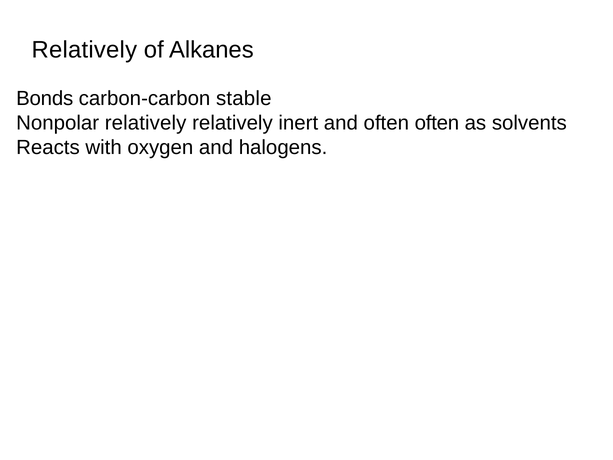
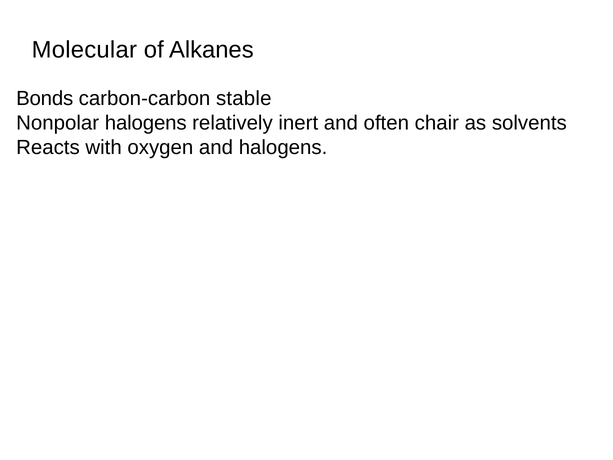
Relatively: Relatively -> Molecular (84, 50)
Nonpolar relatively: relatively -> halogens (146, 123)
often often: often -> chair (437, 123)
